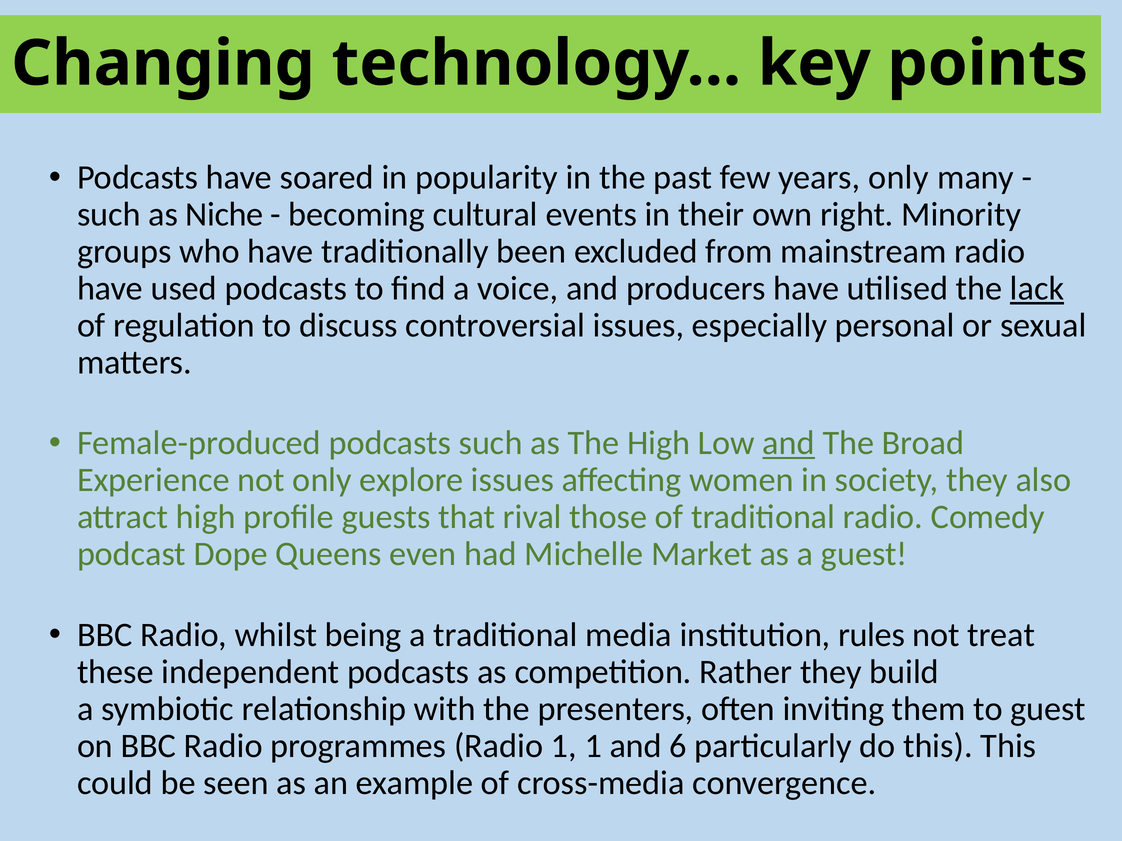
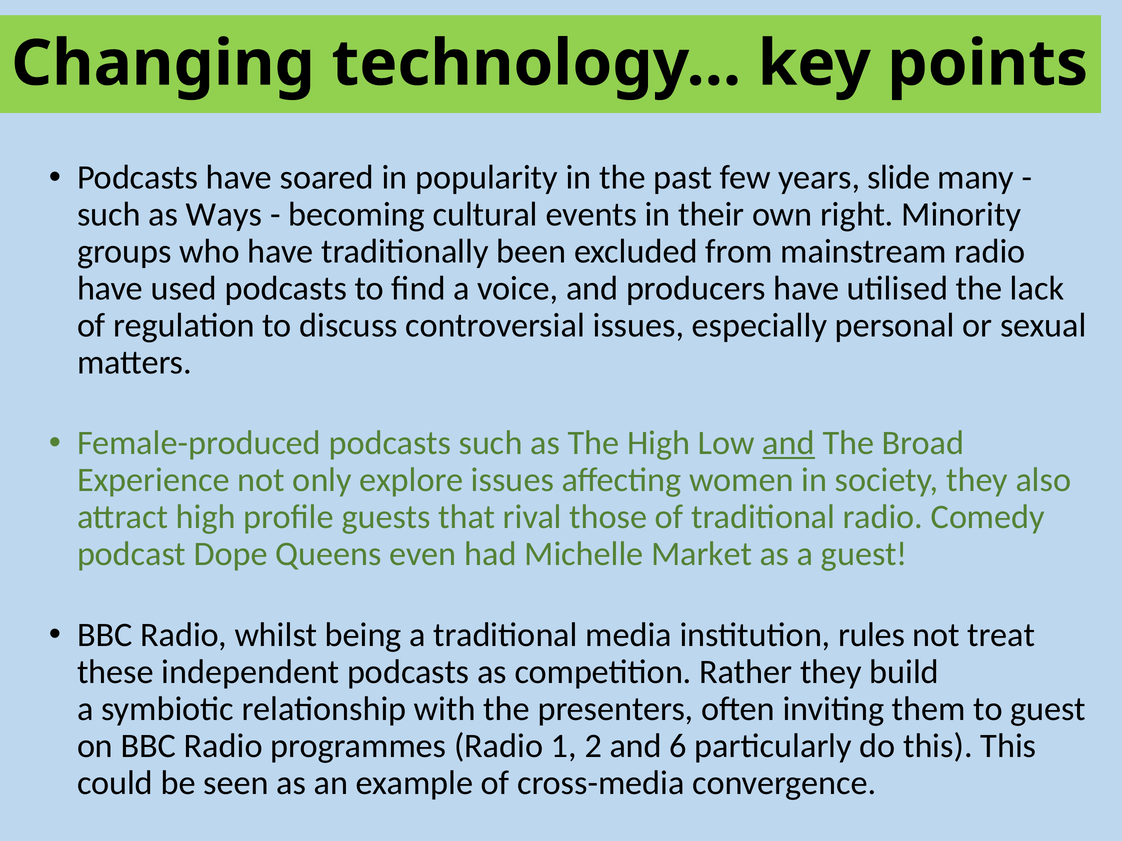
years only: only -> slide (899, 178)
Niche: Niche -> Ways (224, 215)
lack underline: present -> none (1037, 289)
1 1: 1 -> 2 (593, 746)
